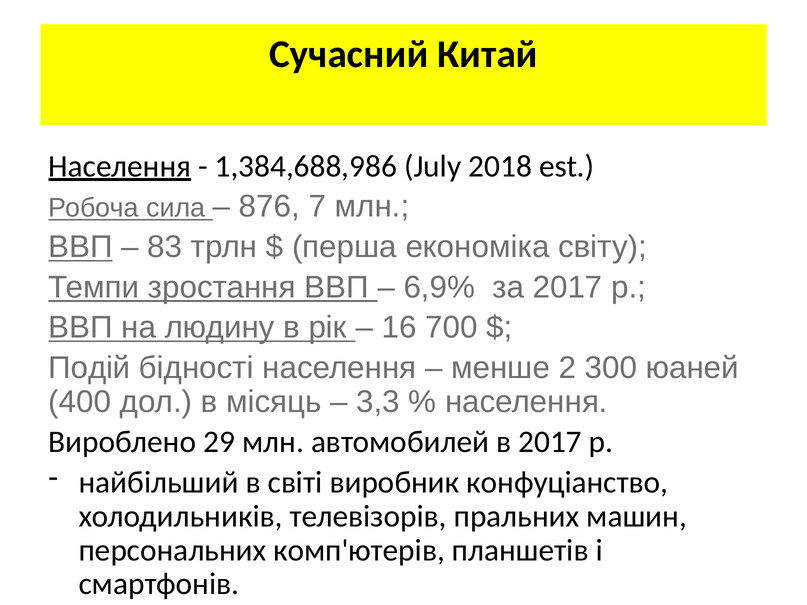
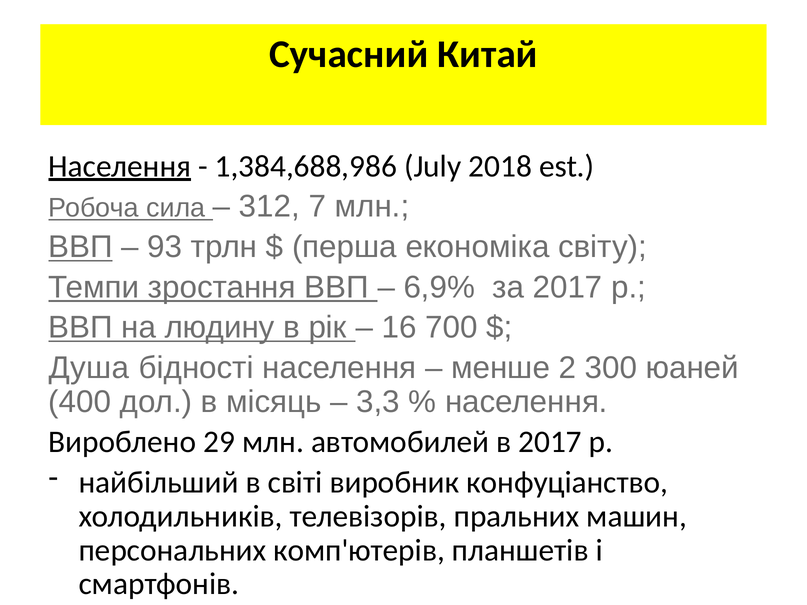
876: 876 -> 312 (269, 207)
83: 83 -> 93 (165, 247)
Подій: Подій -> Душа (89, 368)
